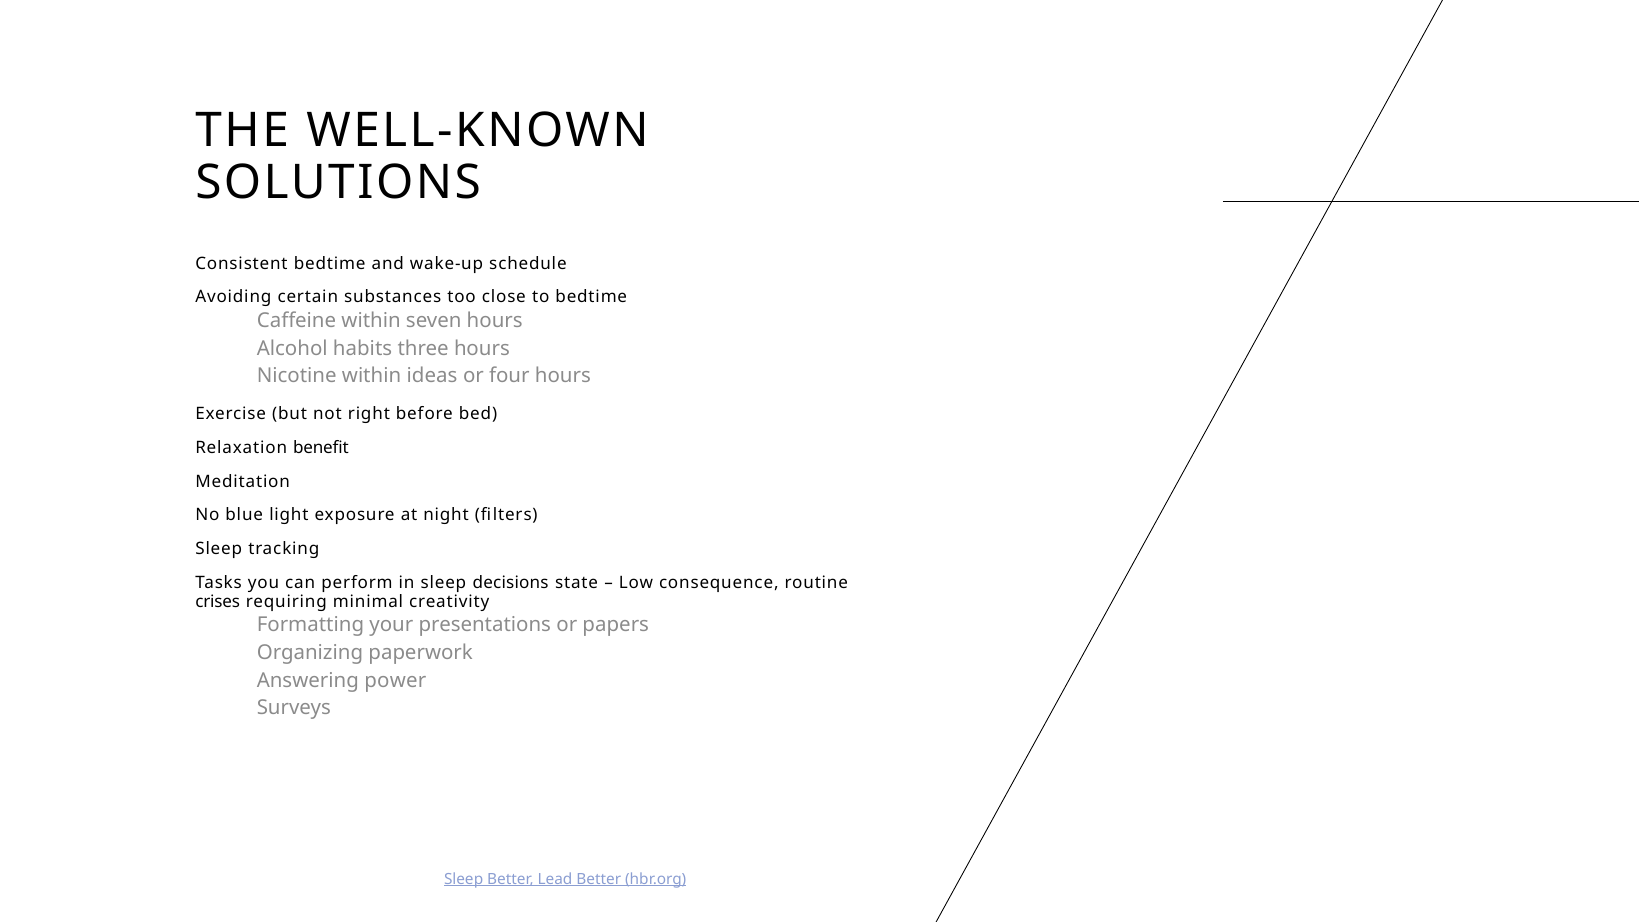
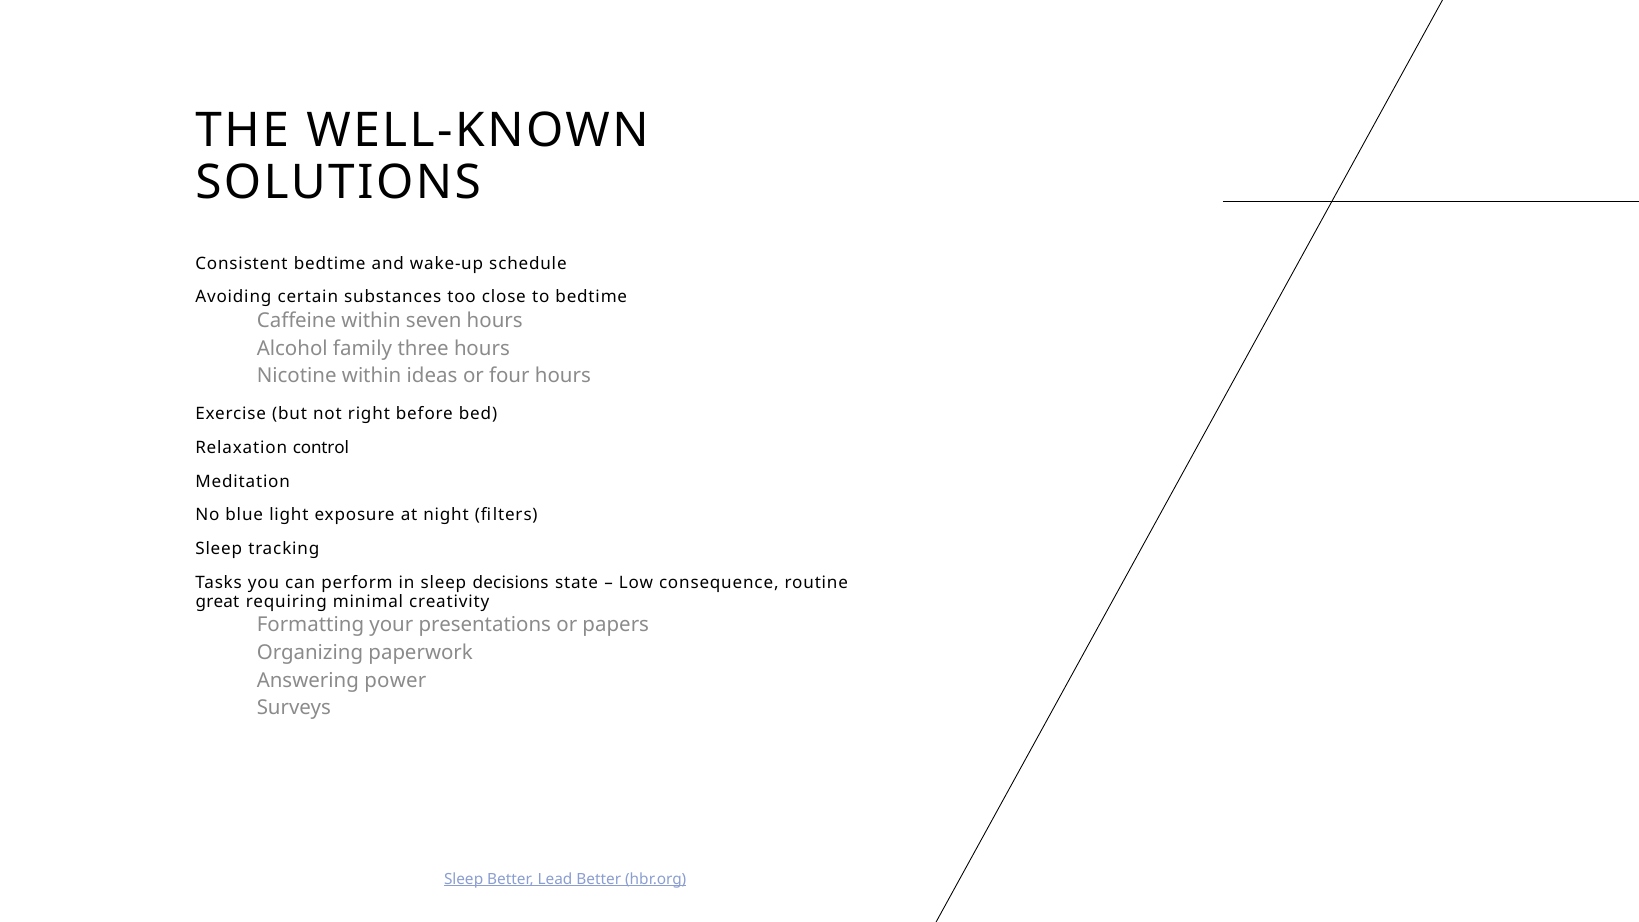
habits: habits -> family (363, 349)
benefit: benefit -> control (321, 448)
crises: crises -> great (218, 601)
